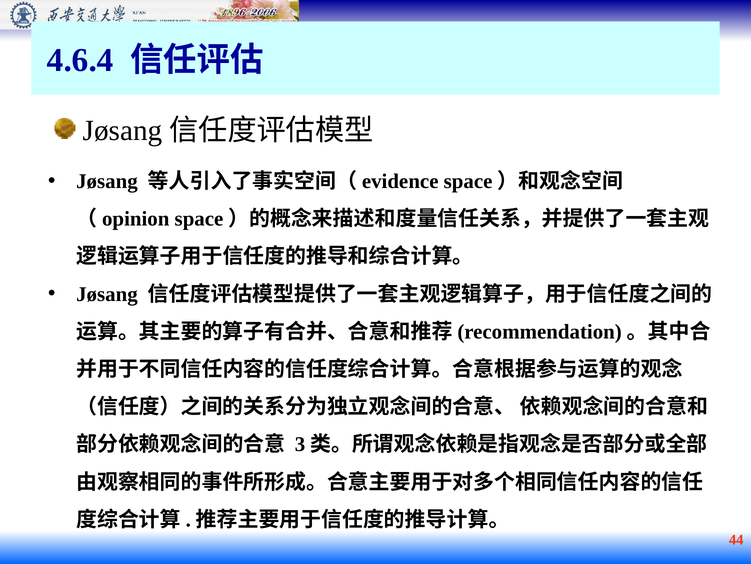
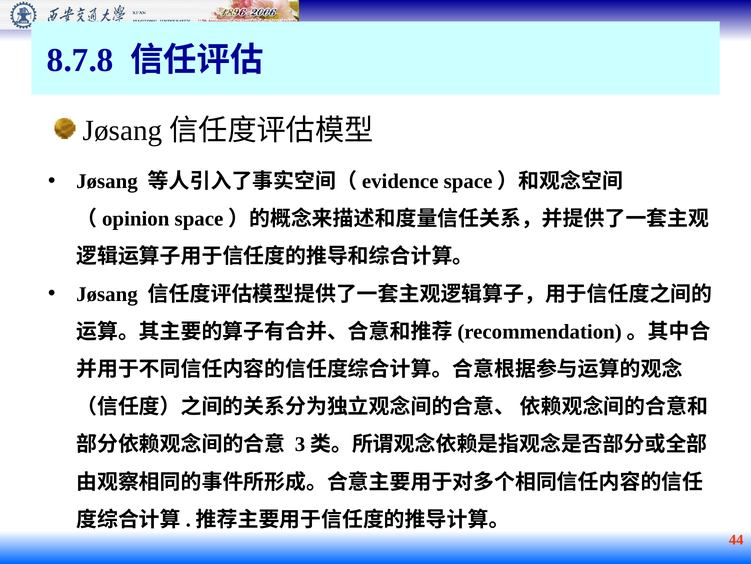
4.6.4: 4.6.4 -> 8.7.8 (80, 60)
